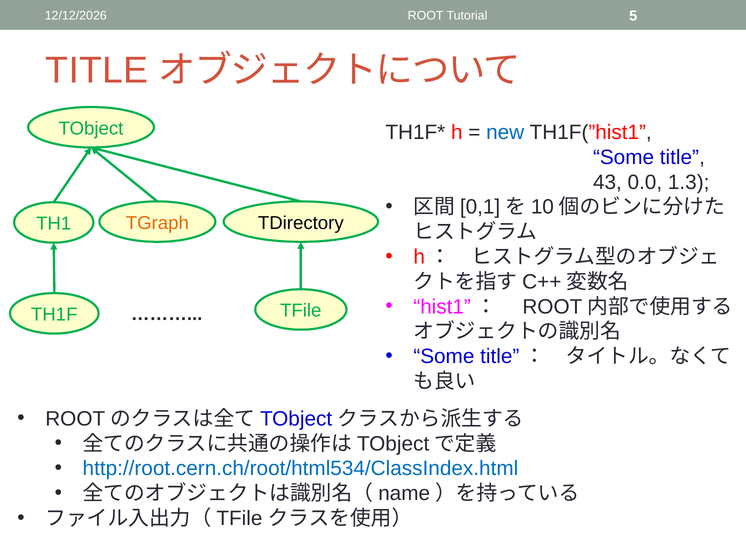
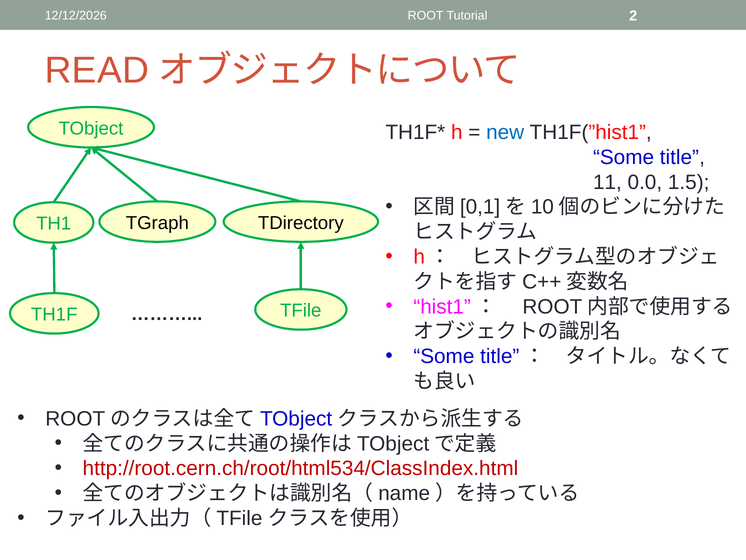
5: 5 -> 2 (633, 16)
TITLE: TITLE -> READ (97, 70)
43: 43 -> 11 (607, 182)
1.3: 1.3 -> 1.5 (689, 182)
TGraph colour: orange -> black (157, 223)
http://root.cern.ch/root/html534/ClassIndex.html colour: blue -> red (300, 468)
